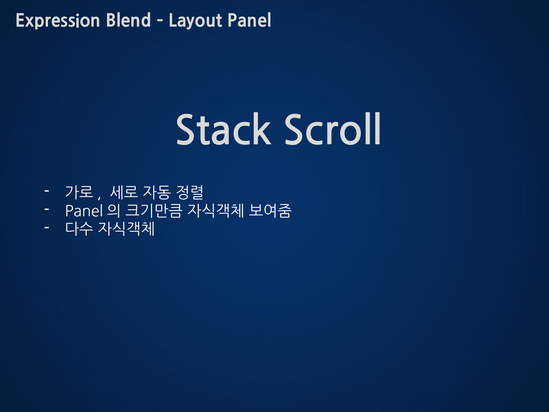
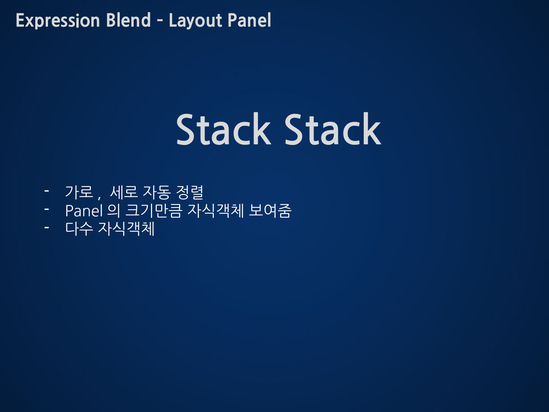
Stack Scroll: Scroll -> Stack (332, 131)
